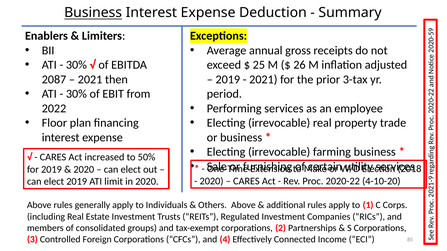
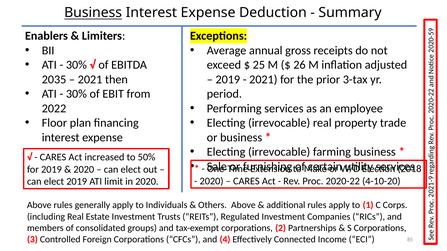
2087: 2087 -> 2035 (54, 80)
